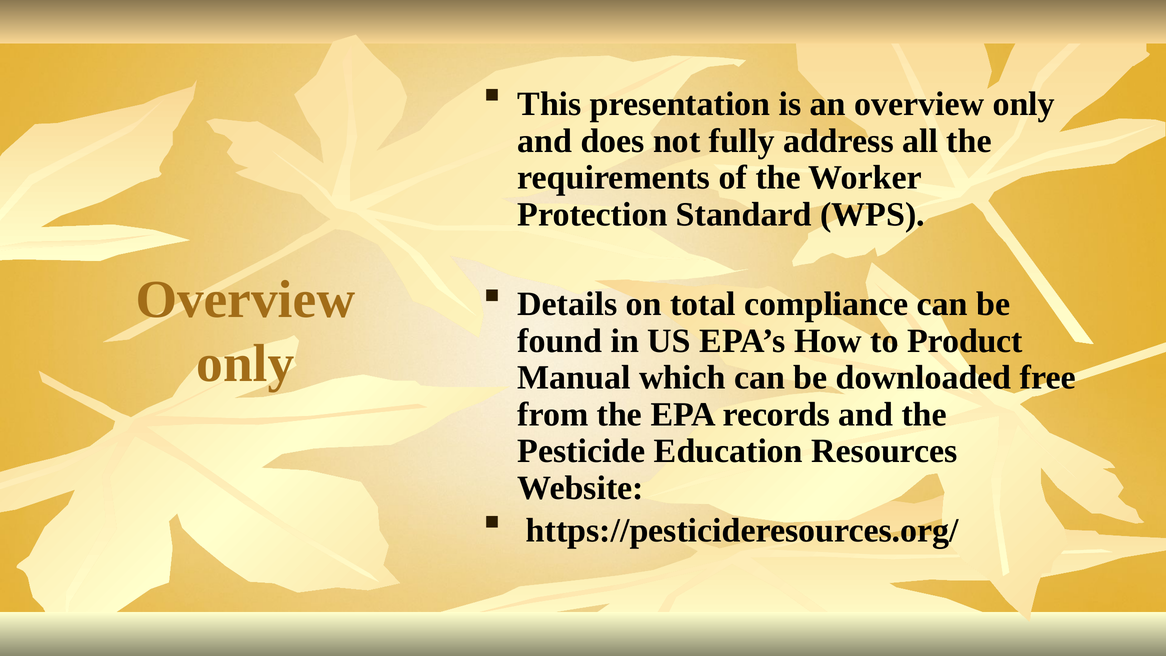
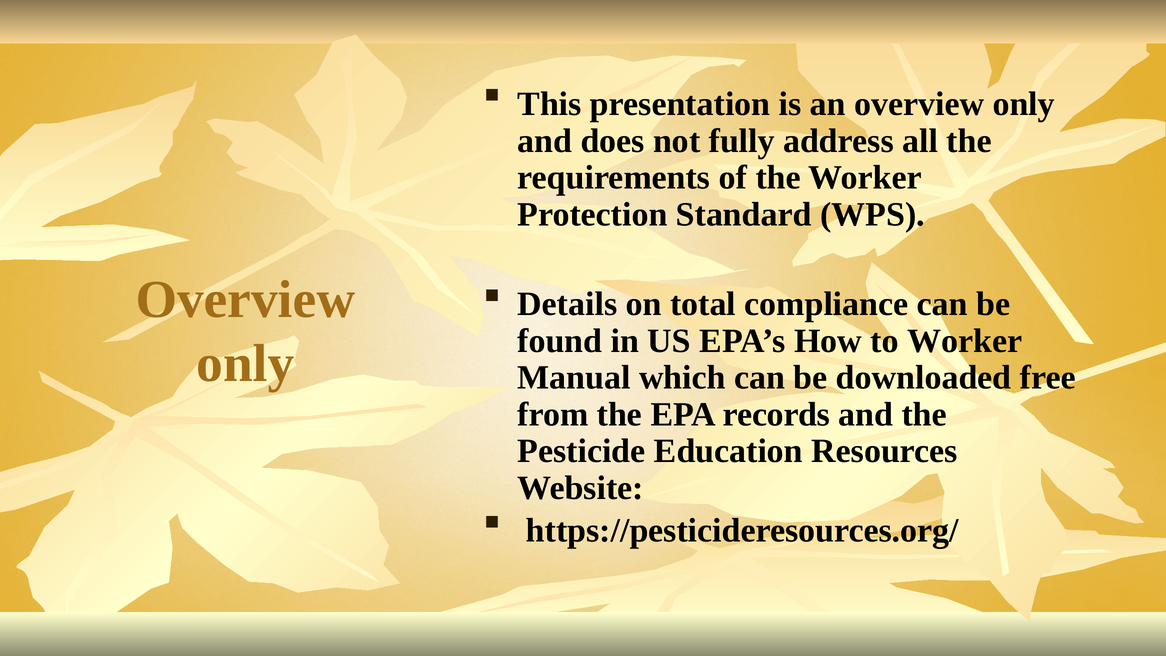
to Product: Product -> Worker (965, 341)
